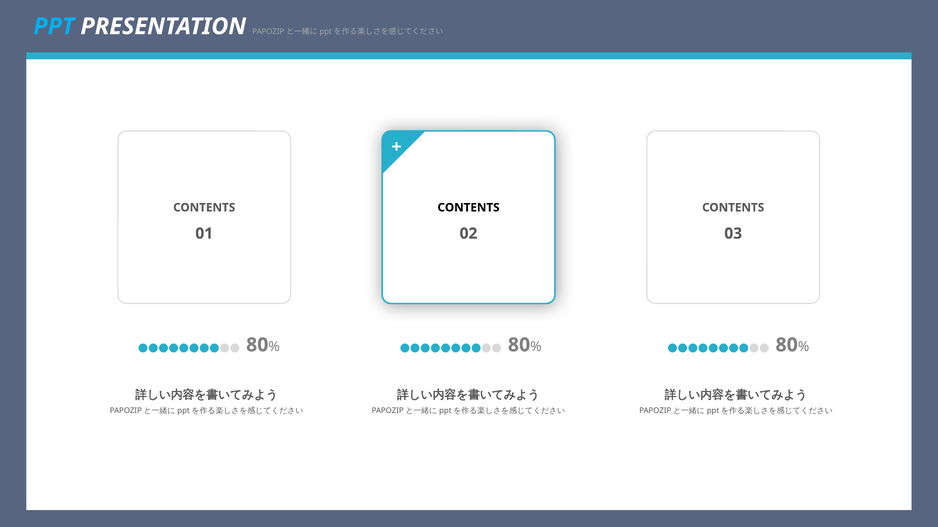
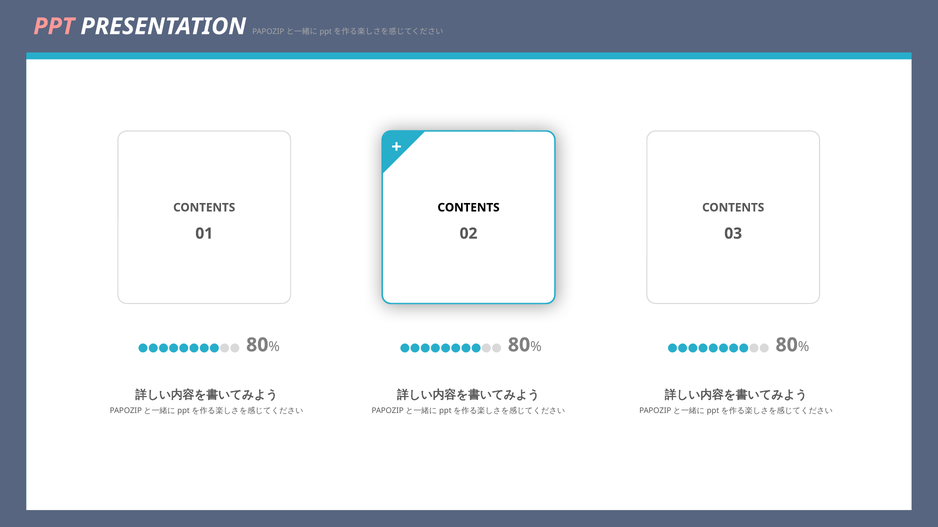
PPT colour: light blue -> pink (54, 26)
